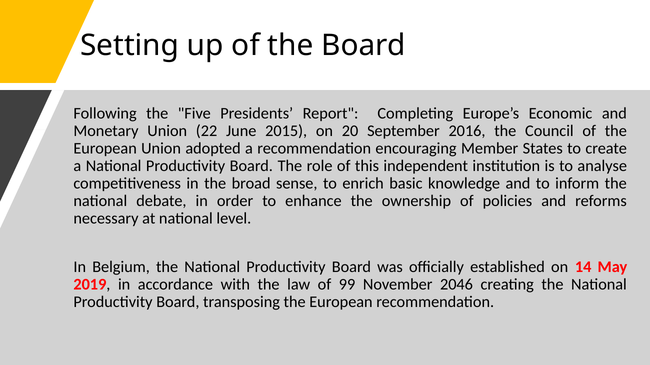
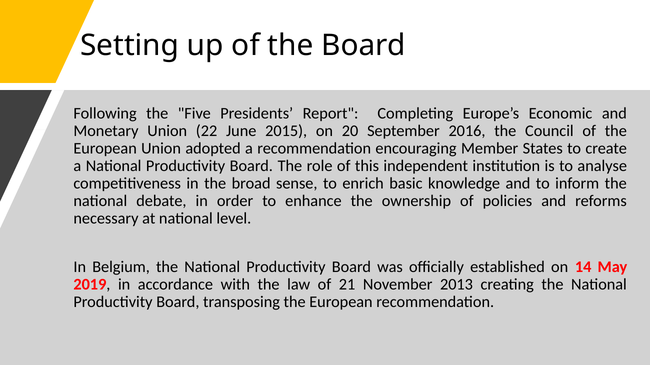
99: 99 -> 21 (347, 285)
2046: 2046 -> 2013 (456, 285)
